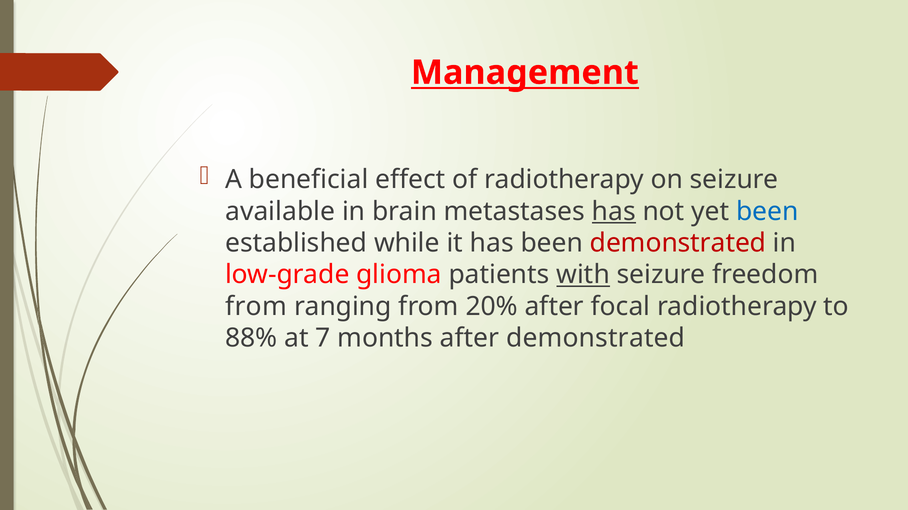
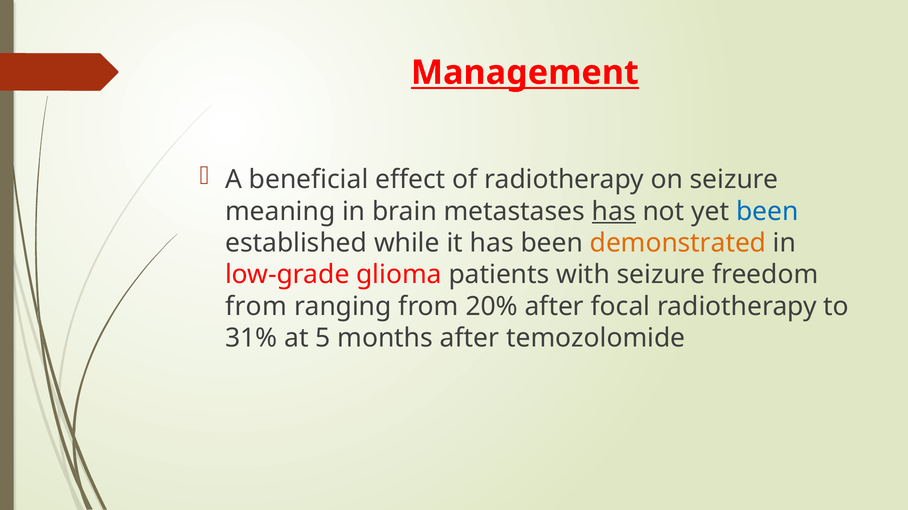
available: available -> meaning (280, 212)
demonstrated colour: red -> orange (678, 243)
with underline: present -> none (583, 275)
88%: 88% -> 31% (251, 339)
7: 7 -> 5 (323, 339)
after demonstrated: demonstrated -> temozolomide (596, 339)
